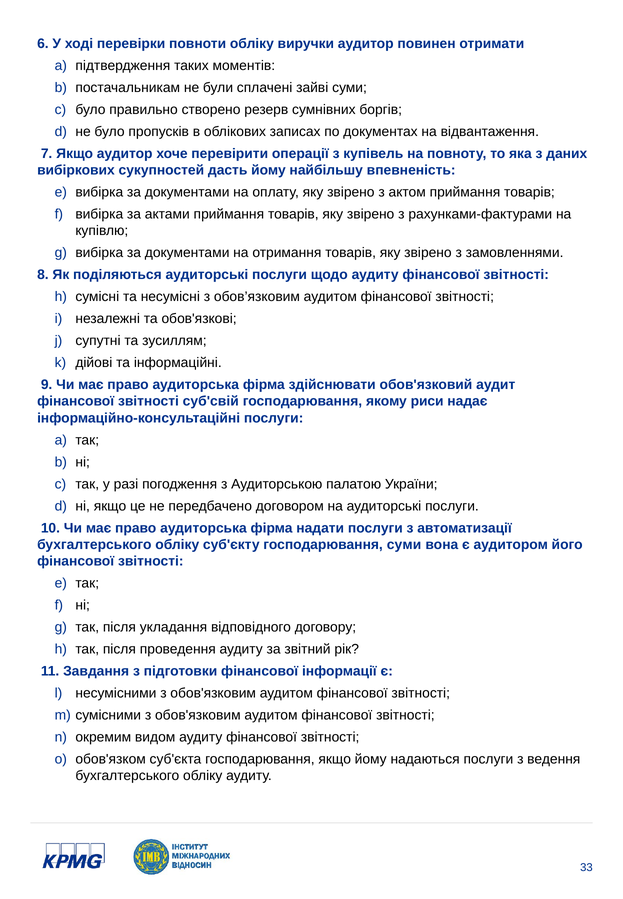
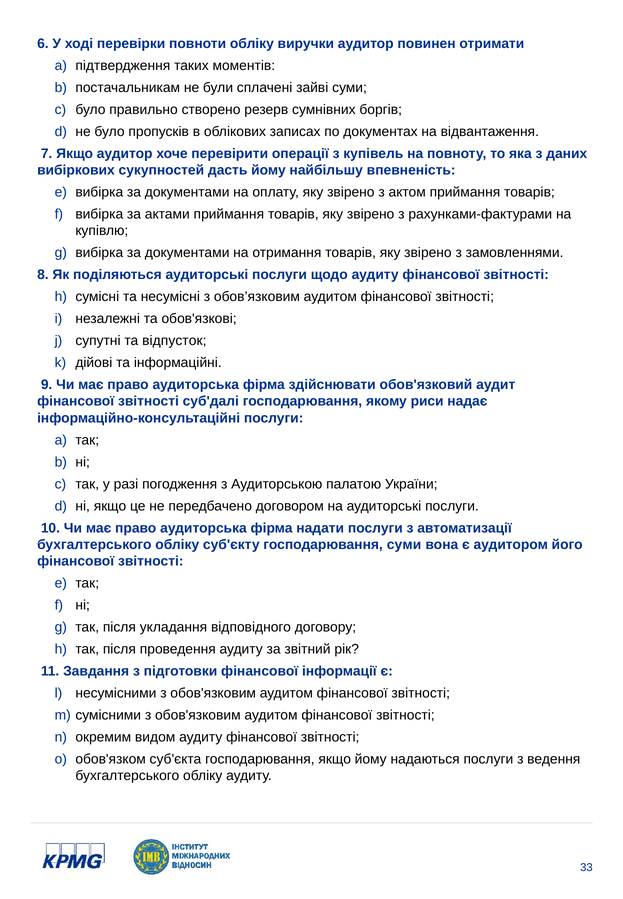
зусиллям: зусиллям -> відпусток (174, 341)
суб'свій: суб'свій -> суб'далі (211, 402)
